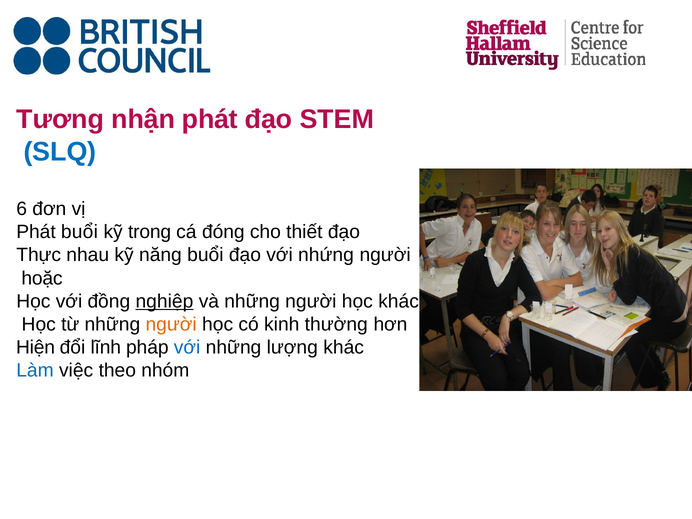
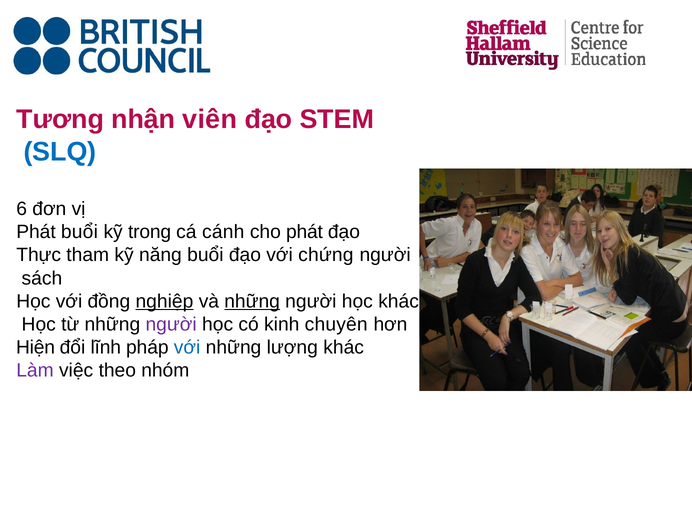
nhận phát: phát -> viên (210, 120)
đóng: đóng -> cánh (223, 232)
cho thiết: thiết -> phát (304, 232)
nhau: nhau -> tham (88, 255)
nhứng: nhứng -> chứng (326, 255)
hoặc: hoặc -> sách (42, 278)
những underline: none -> present (252, 301)
người colour: orange -> purple (171, 324)
thường: thường -> chuyên (336, 324)
Làm colour: blue -> purple (35, 370)
